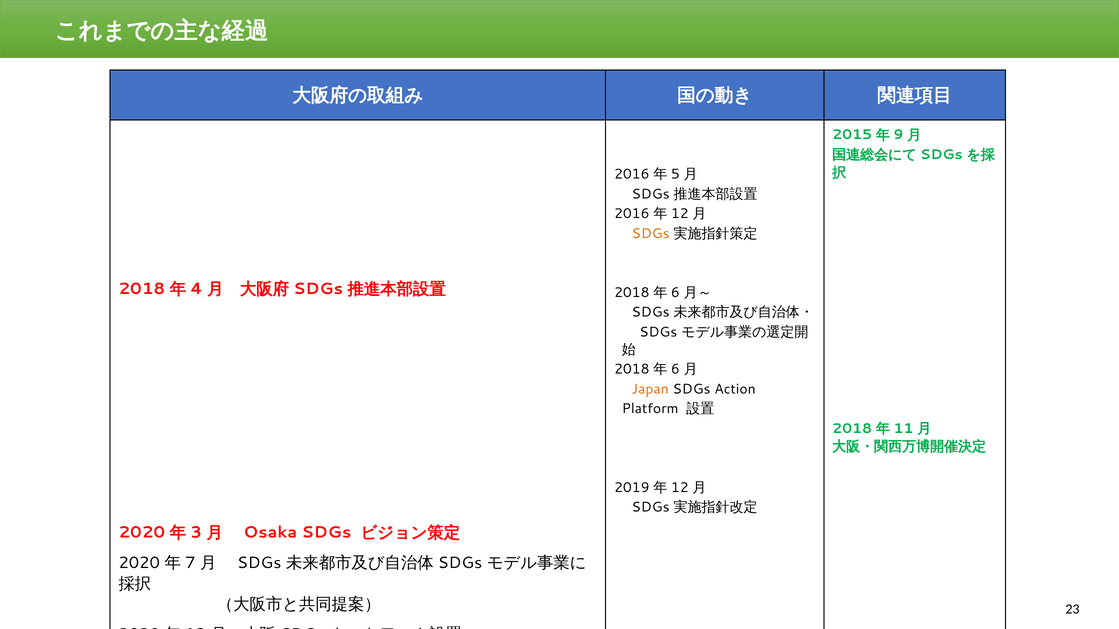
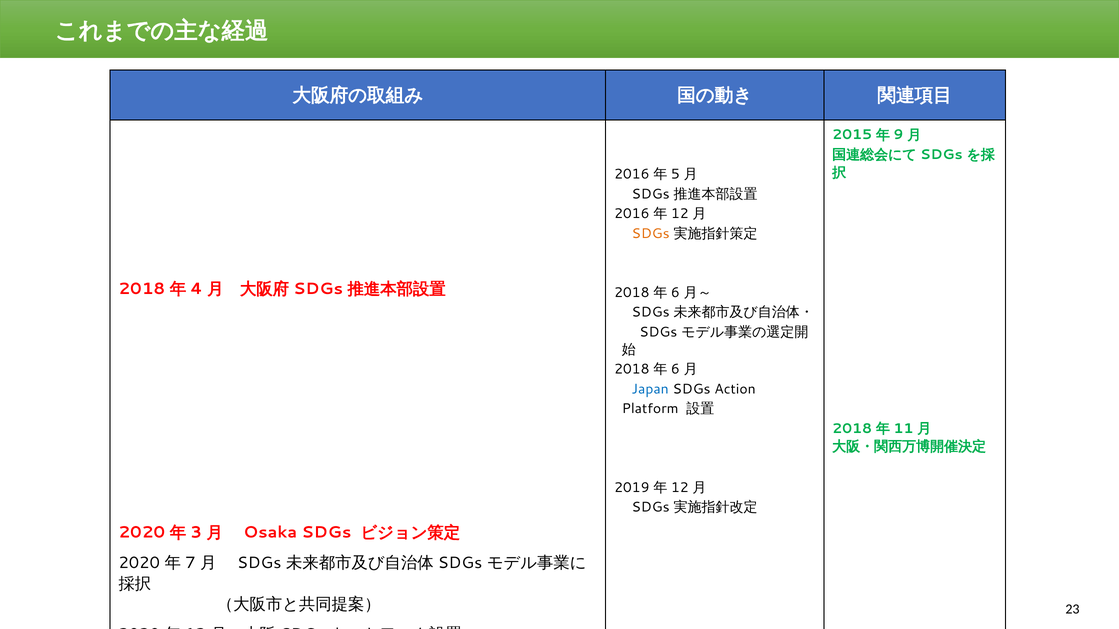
Japan colour: orange -> blue (650, 389)
